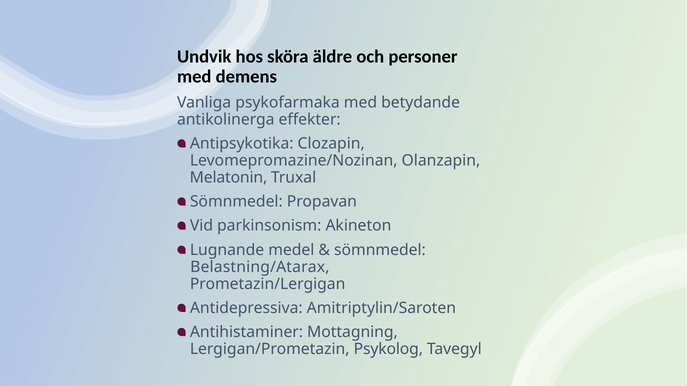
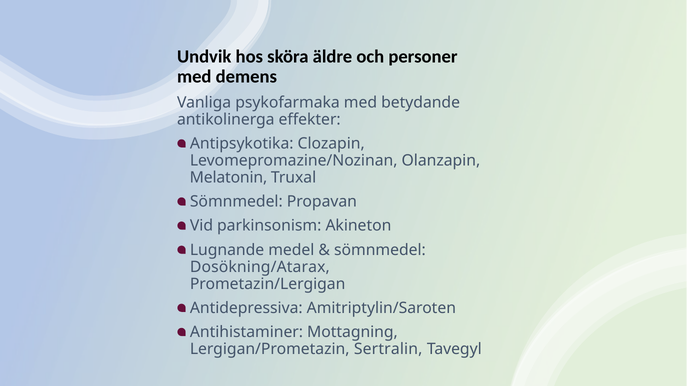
Belastning/Atarax: Belastning/Atarax -> Dosökning/Atarax (260, 267)
Psykolog: Psykolog -> Sertralin (388, 349)
